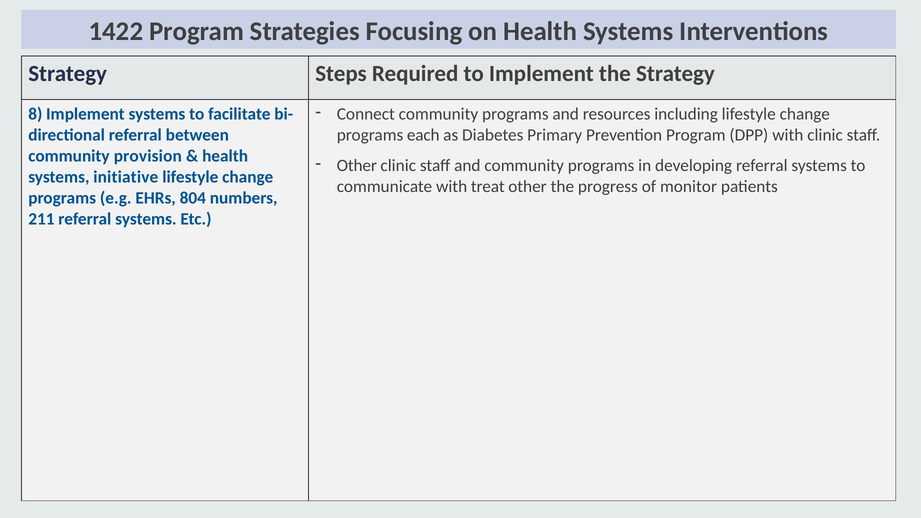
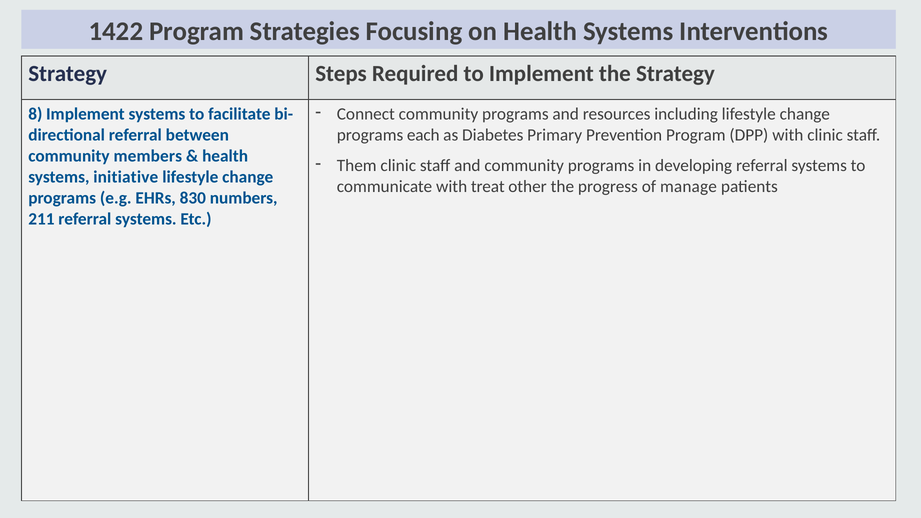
provision: provision -> members (148, 156)
Other: Other -> Them (357, 165)
monitor: monitor -> manage (688, 186)
804: 804 -> 830 (193, 198)
